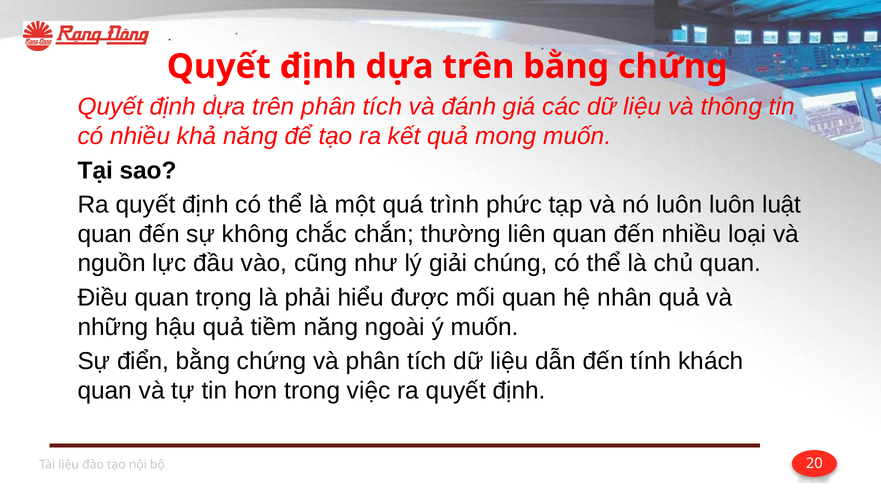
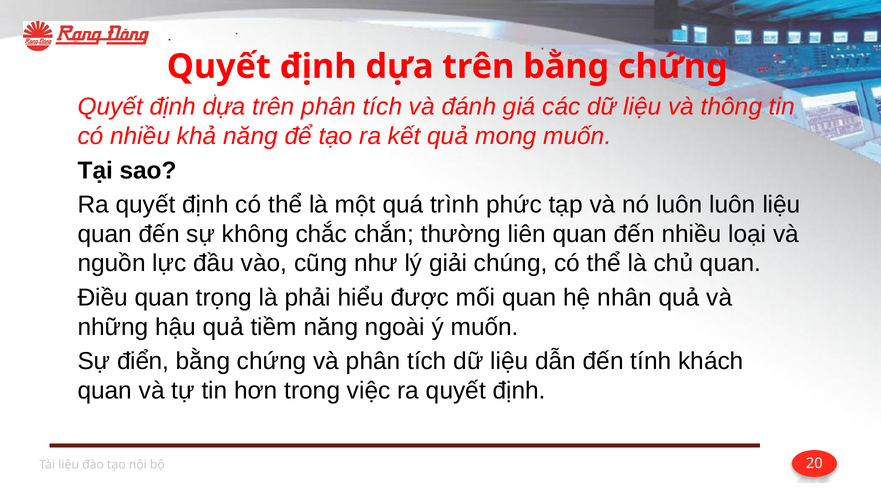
luôn luật: luật -> liệu (782, 205)
